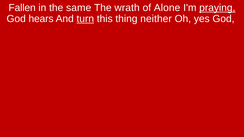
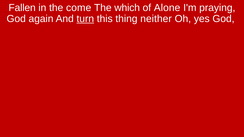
same: same -> come (79, 8)
wrath: wrath -> which (127, 8)
praying underline: present -> none (217, 8)
hears: hears -> again (41, 19)
